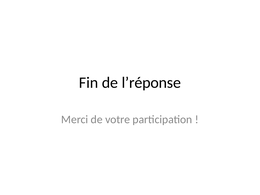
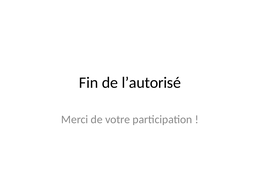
l’réponse: l’réponse -> l’autorisé (151, 83)
